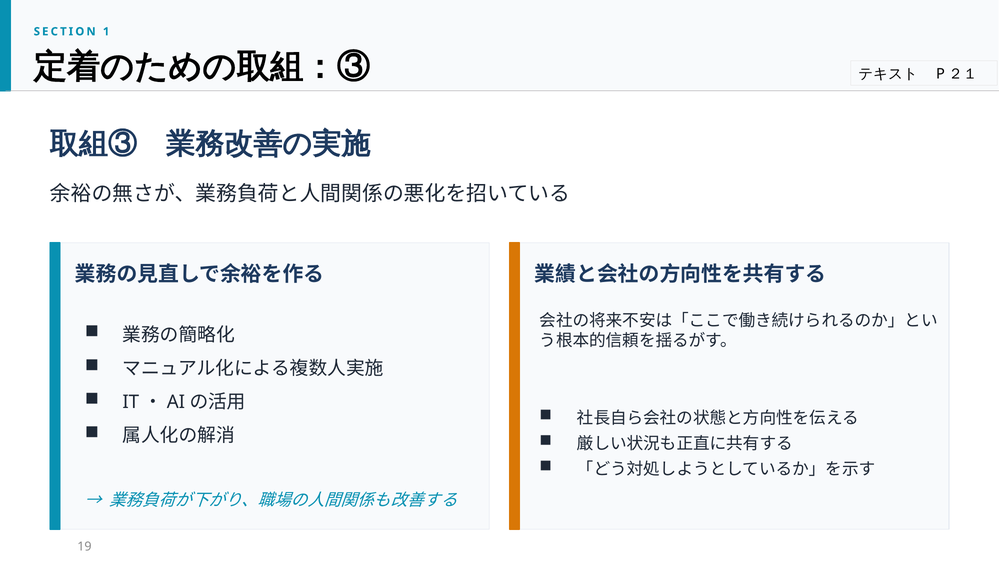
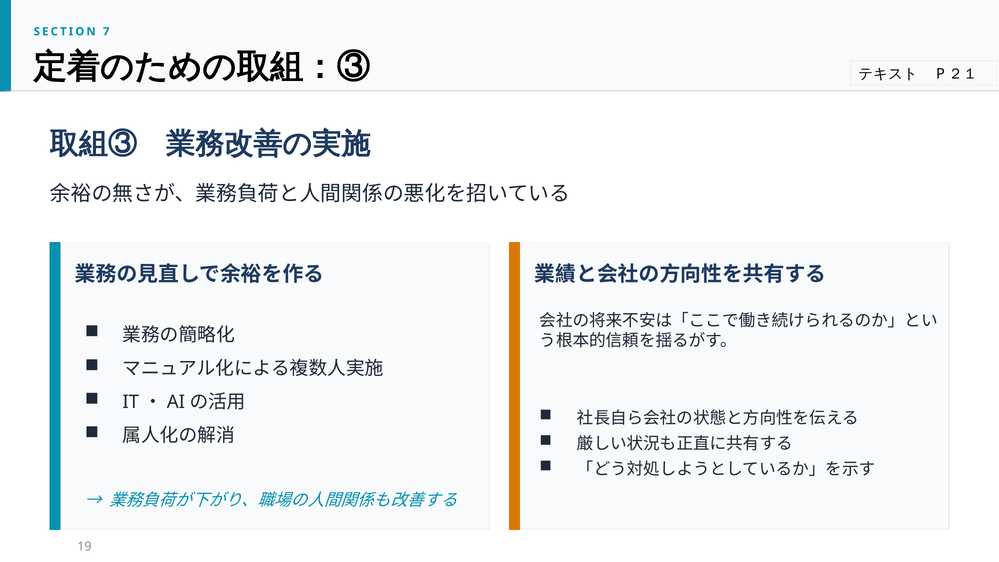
1: 1 -> 7 (106, 32)
